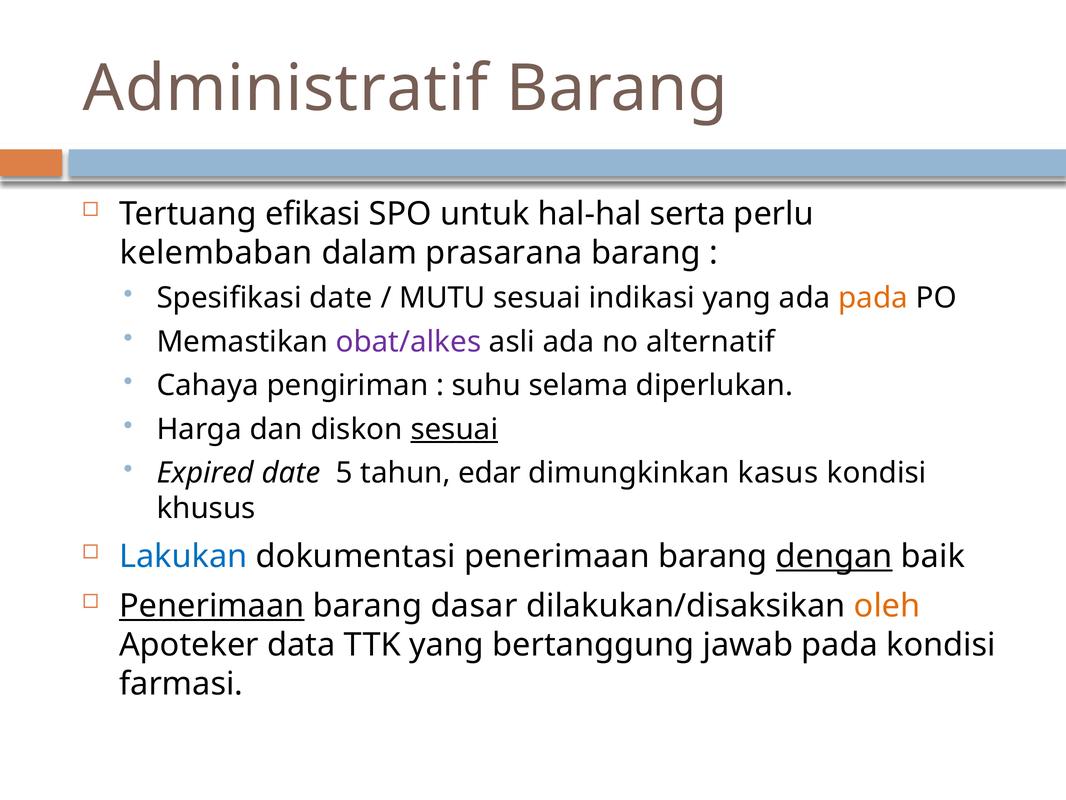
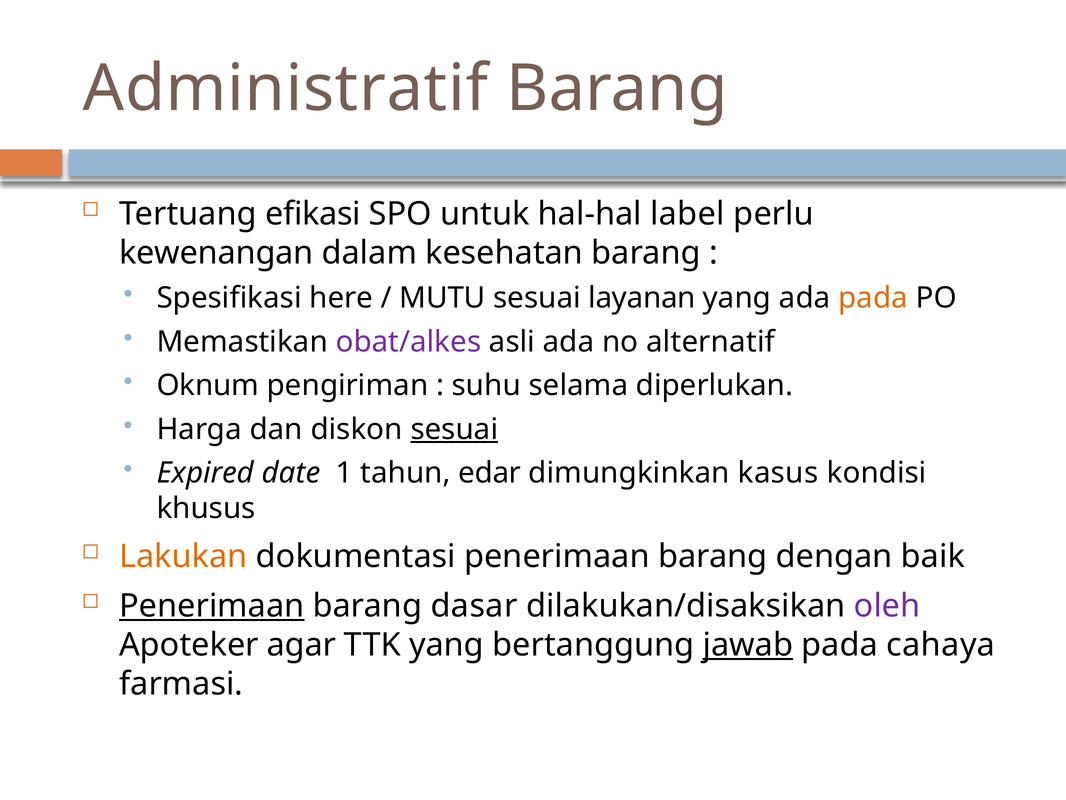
serta: serta -> label (688, 214)
kelembaban: kelembaban -> kewenangan (216, 253)
prasarana: prasarana -> kesehatan (504, 253)
Spesifikasi date: date -> here (341, 298)
indikasi: indikasi -> layanan (642, 298)
Cahaya: Cahaya -> Oknum (208, 385)
5: 5 -> 1 (344, 473)
Lakukan colour: blue -> orange (183, 556)
dengan underline: present -> none (834, 556)
oleh colour: orange -> purple (887, 606)
data: data -> agar (301, 645)
jawab underline: none -> present (748, 645)
pada kondisi: kondisi -> cahaya (941, 645)
